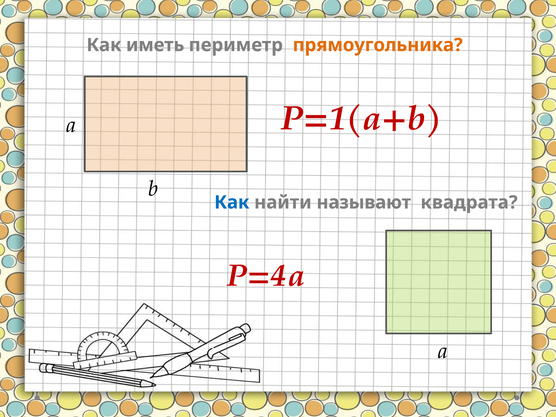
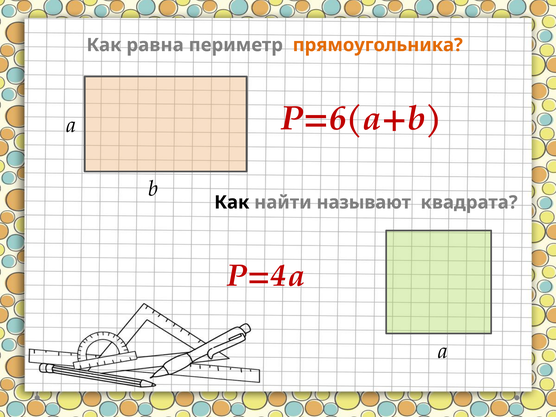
иметь: иметь -> равна (155, 45)
P=1(a+b: P=1(a+b -> P=6(a+b (361, 118)
Как colour: blue -> black (232, 202)
